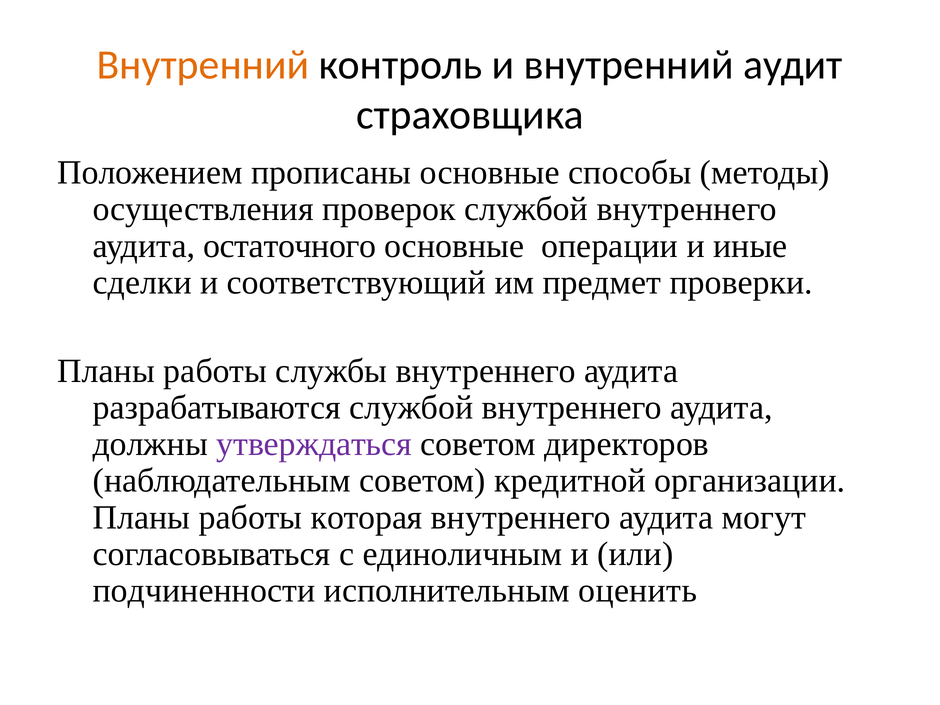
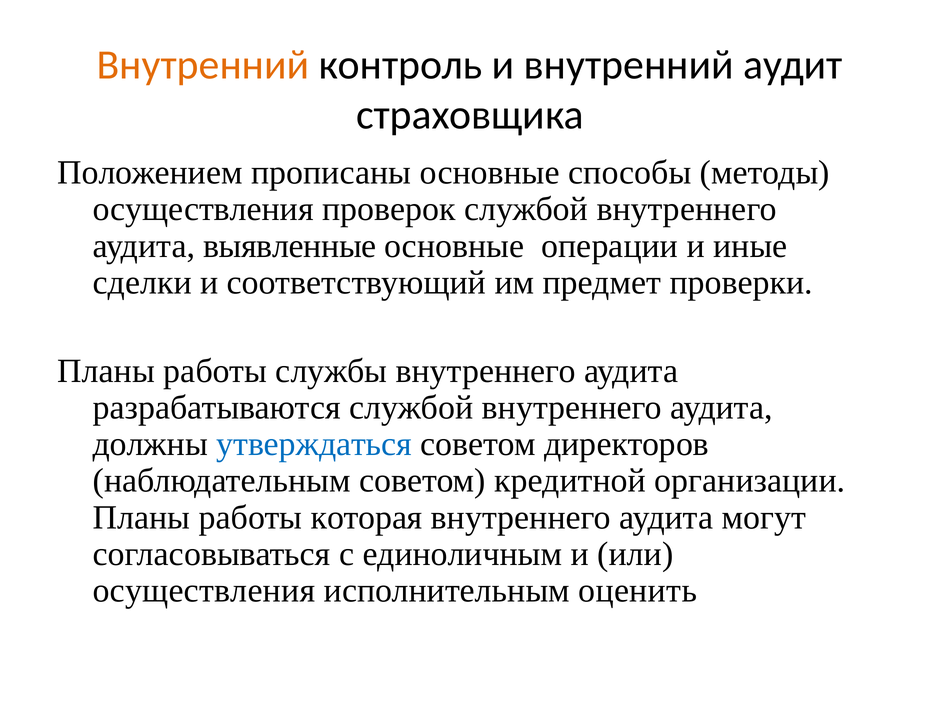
остаточного: остаточного -> выявленные (290, 246)
утверждаться colour: purple -> blue (314, 444)
подчиненности: подчиненности -> осуществления (204, 591)
